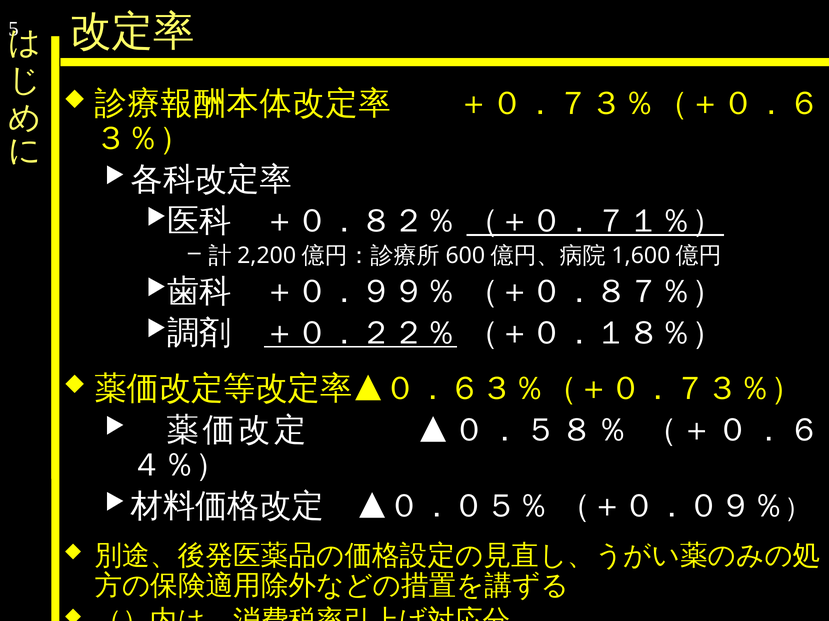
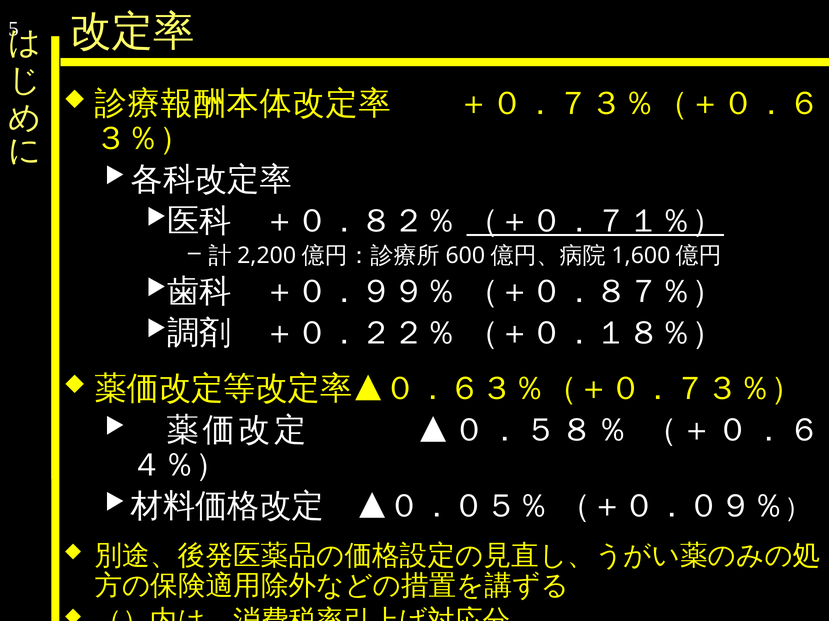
＋０．２２％ underline: present -> none (360, 333)
